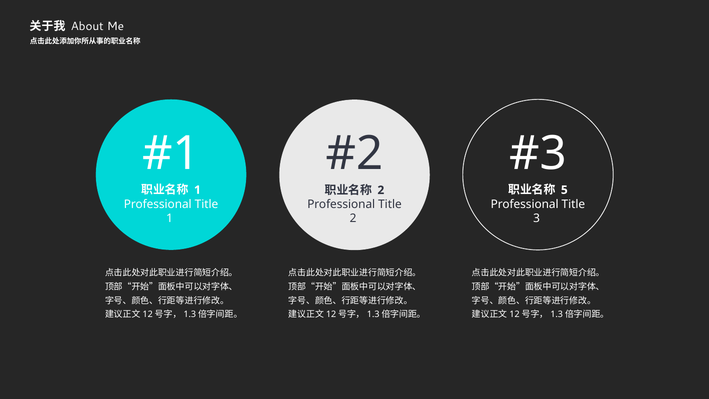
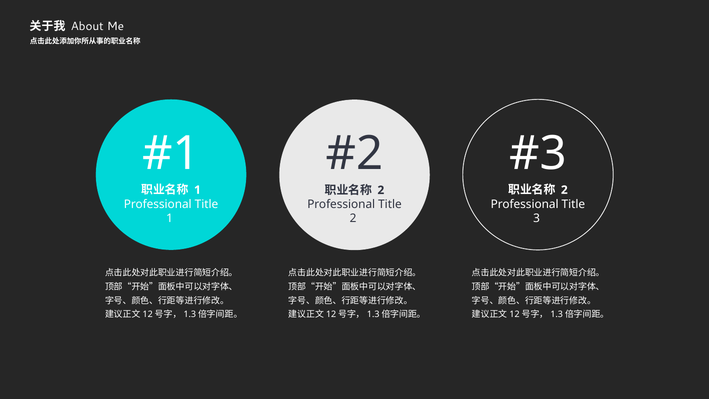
5: 5 -> 2 (564, 190)
